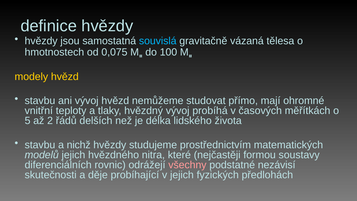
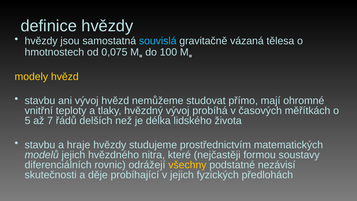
2: 2 -> 7 (50, 121)
nichž: nichž -> hraje (79, 145)
všechny colour: pink -> yellow (187, 165)
